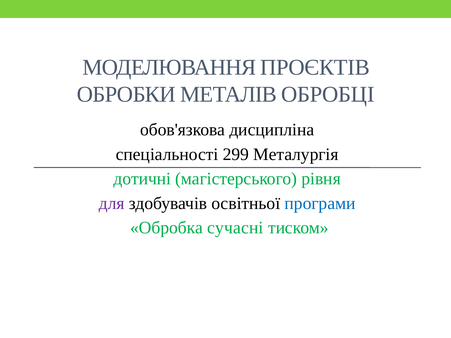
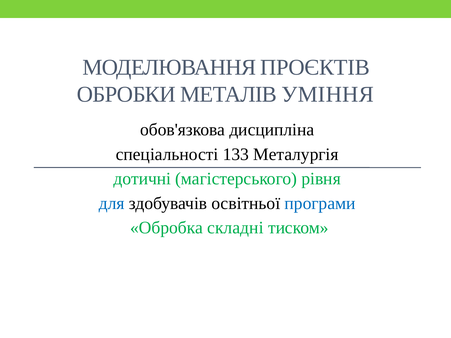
ОБРОБЦІ: ОБРОБЦІ -> УМІННЯ (328, 95)
299: 299 -> 133 (236, 154)
для colour: purple -> blue (112, 203)
сучасні: сучасні -> складні (235, 228)
